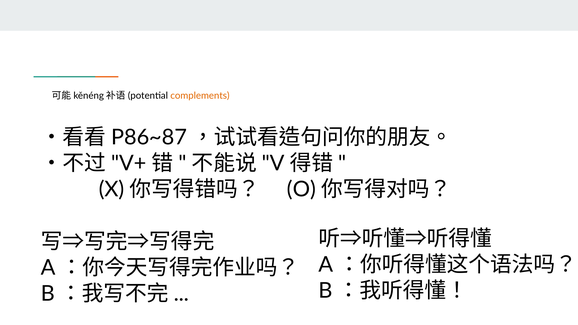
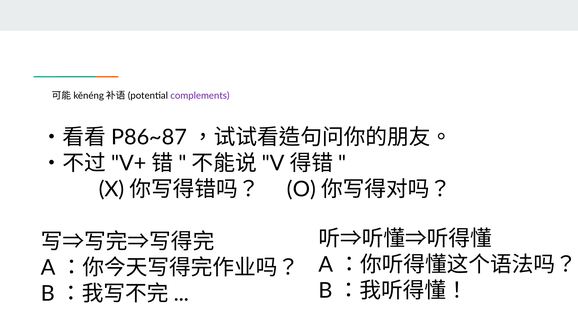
complements colour: orange -> purple (200, 96)
